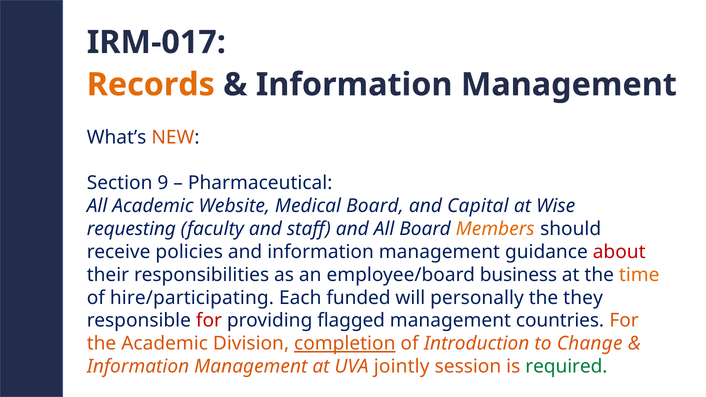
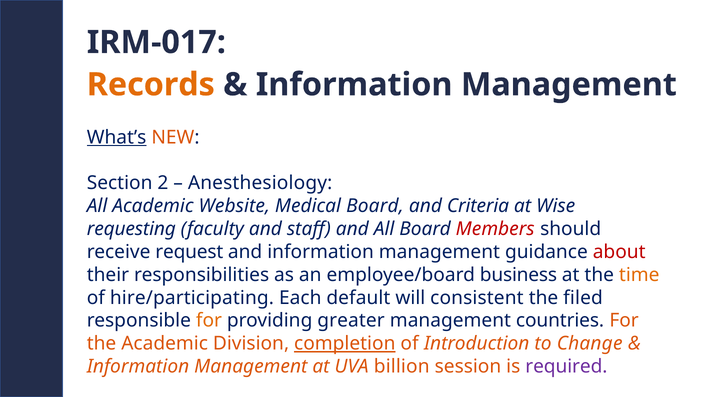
What’s underline: none -> present (117, 137)
9: 9 -> 2 (163, 183)
Pharmaceutical: Pharmaceutical -> Anesthesiology (260, 183)
Capital: Capital -> Criteria (478, 206)
Members colour: orange -> red (495, 229)
policies: policies -> request (189, 252)
funded: funded -> default (358, 298)
personally: personally -> consistent (477, 298)
they: they -> filed (583, 298)
for colour: red -> orange (209, 321)
flagged: flagged -> greater (351, 321)
jointly: jointly -> billion (402, 367)
required colour: green -> purple (566, 367)
